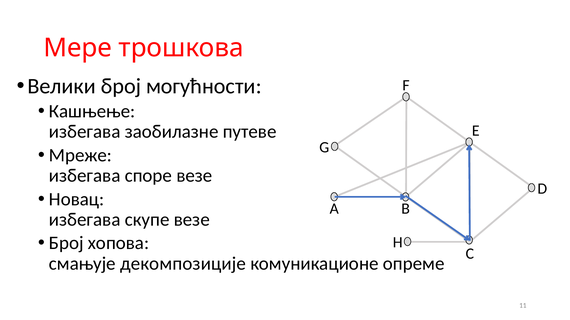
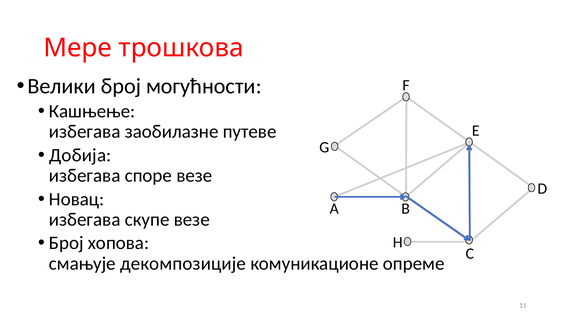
Мреже: Мреже -> Добија (80, 155)
